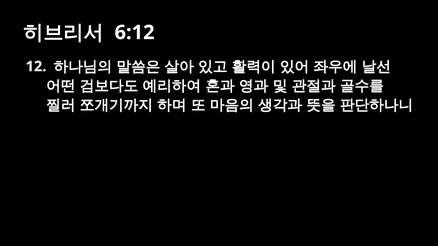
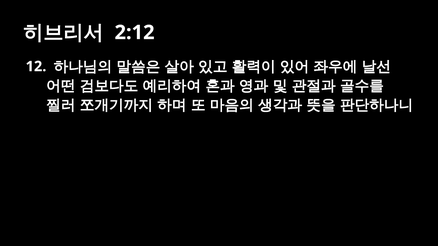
6:12: 6:12 -> 2:12 (135, 33)
